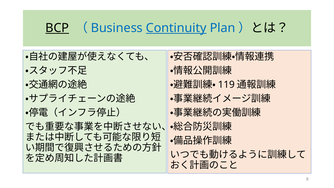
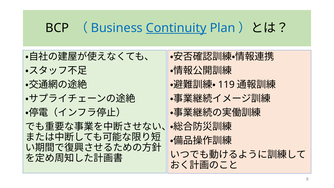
BCP underline: present -> none (57, 28)
